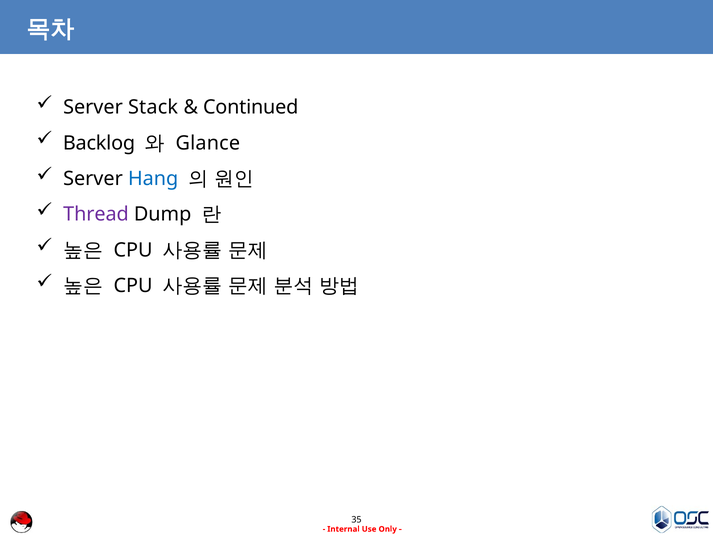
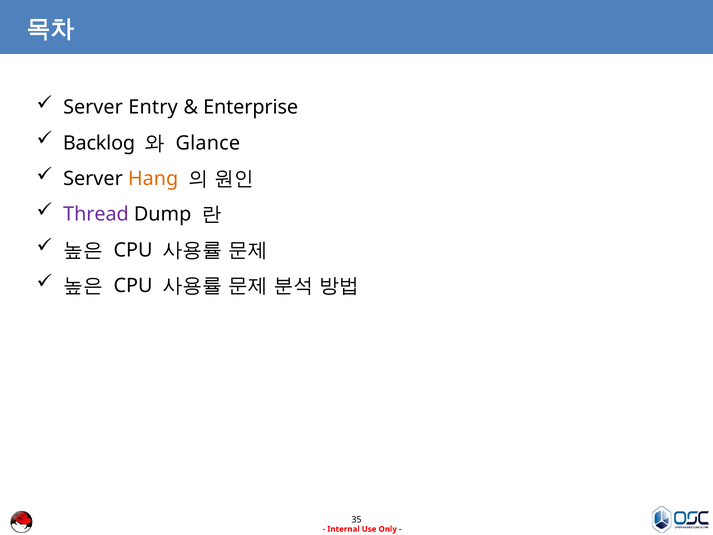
Stack: Stack -> Entry (153, 107)
Continued: Continued -> Enterprise (251, 107)
Hang colour: blue -> orange (153, 179)
